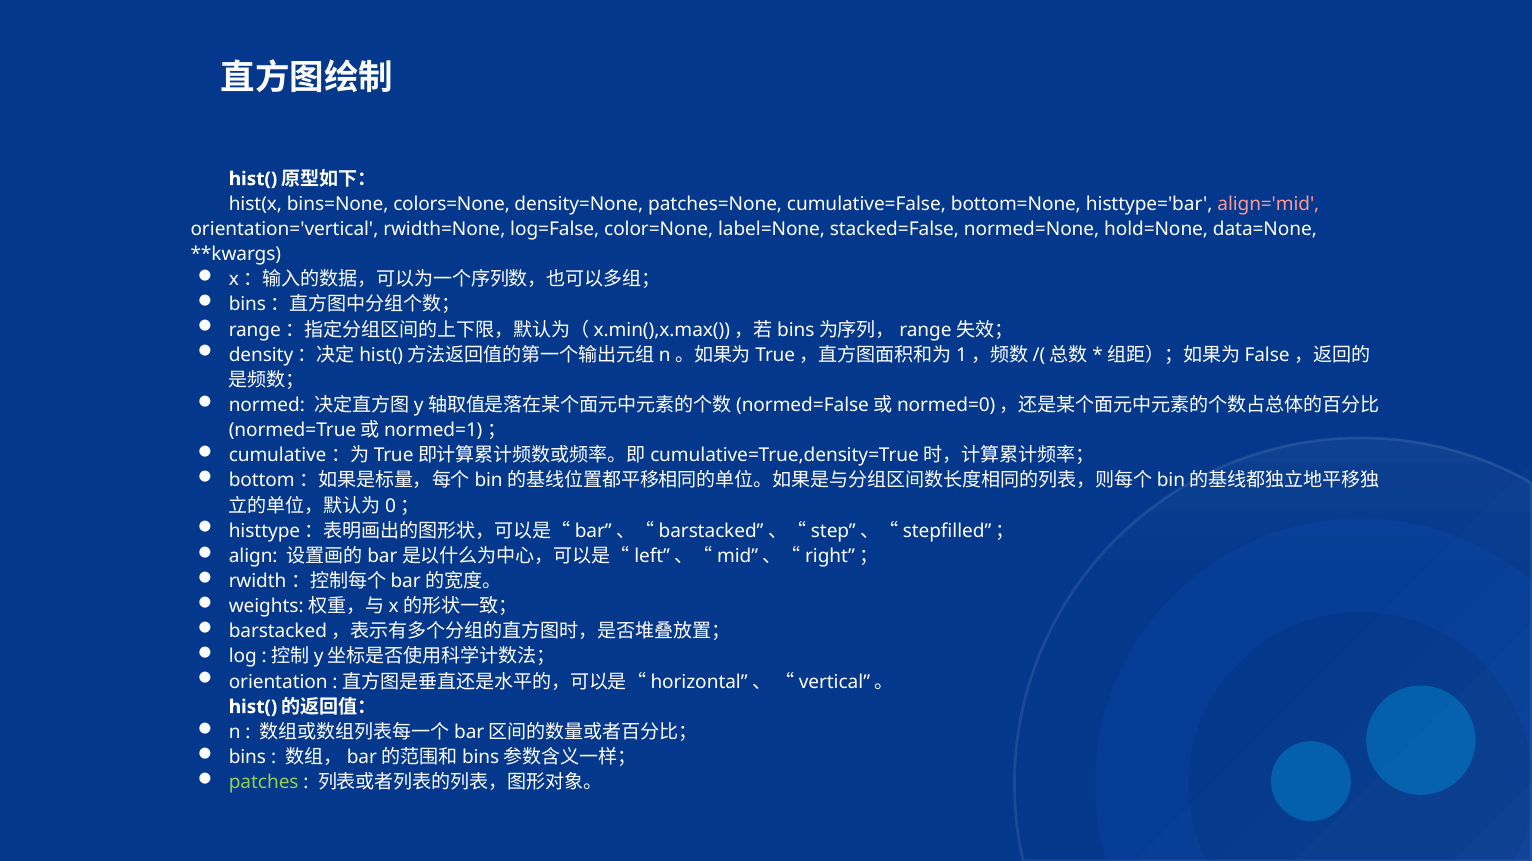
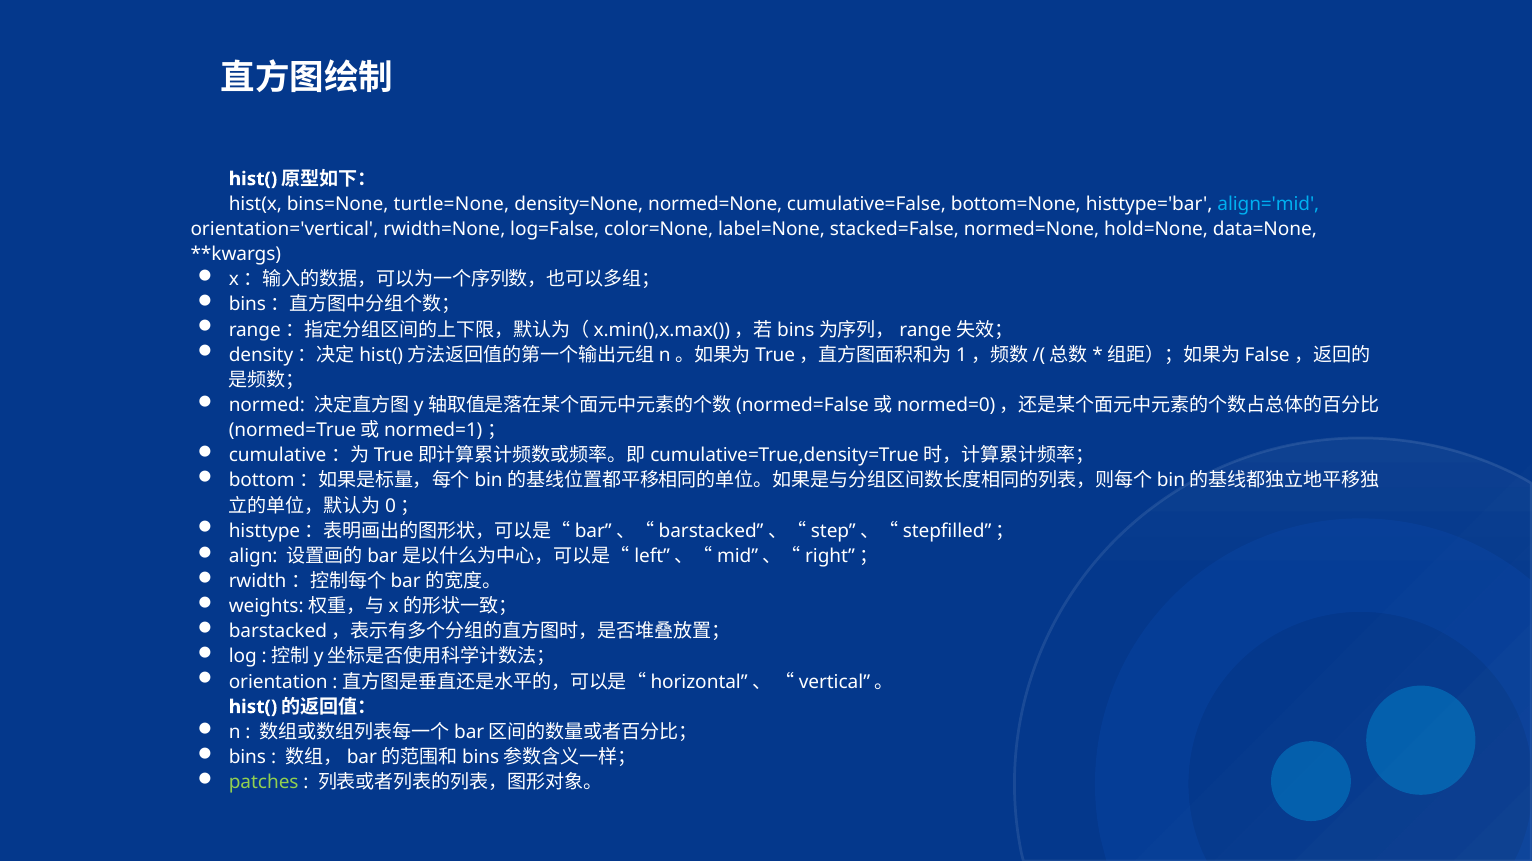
colors=None: colors=None -> turtle=None (451, 204)
density=None patches=None: patches=None -> normed=None (715, 204)
align='mid colour: pink -> light blue (1268, 204)
